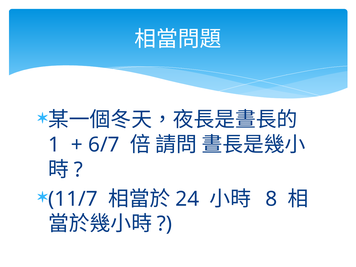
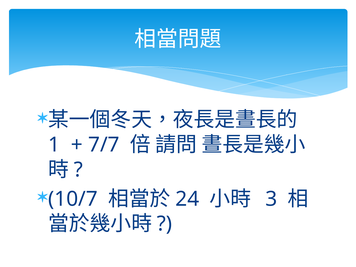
6/7: 6/7 -> 7/7 (104, 145)
11/7: 11/7 -> 10/7 (73, 199)
8: 8 -> 3 (271, 199)
